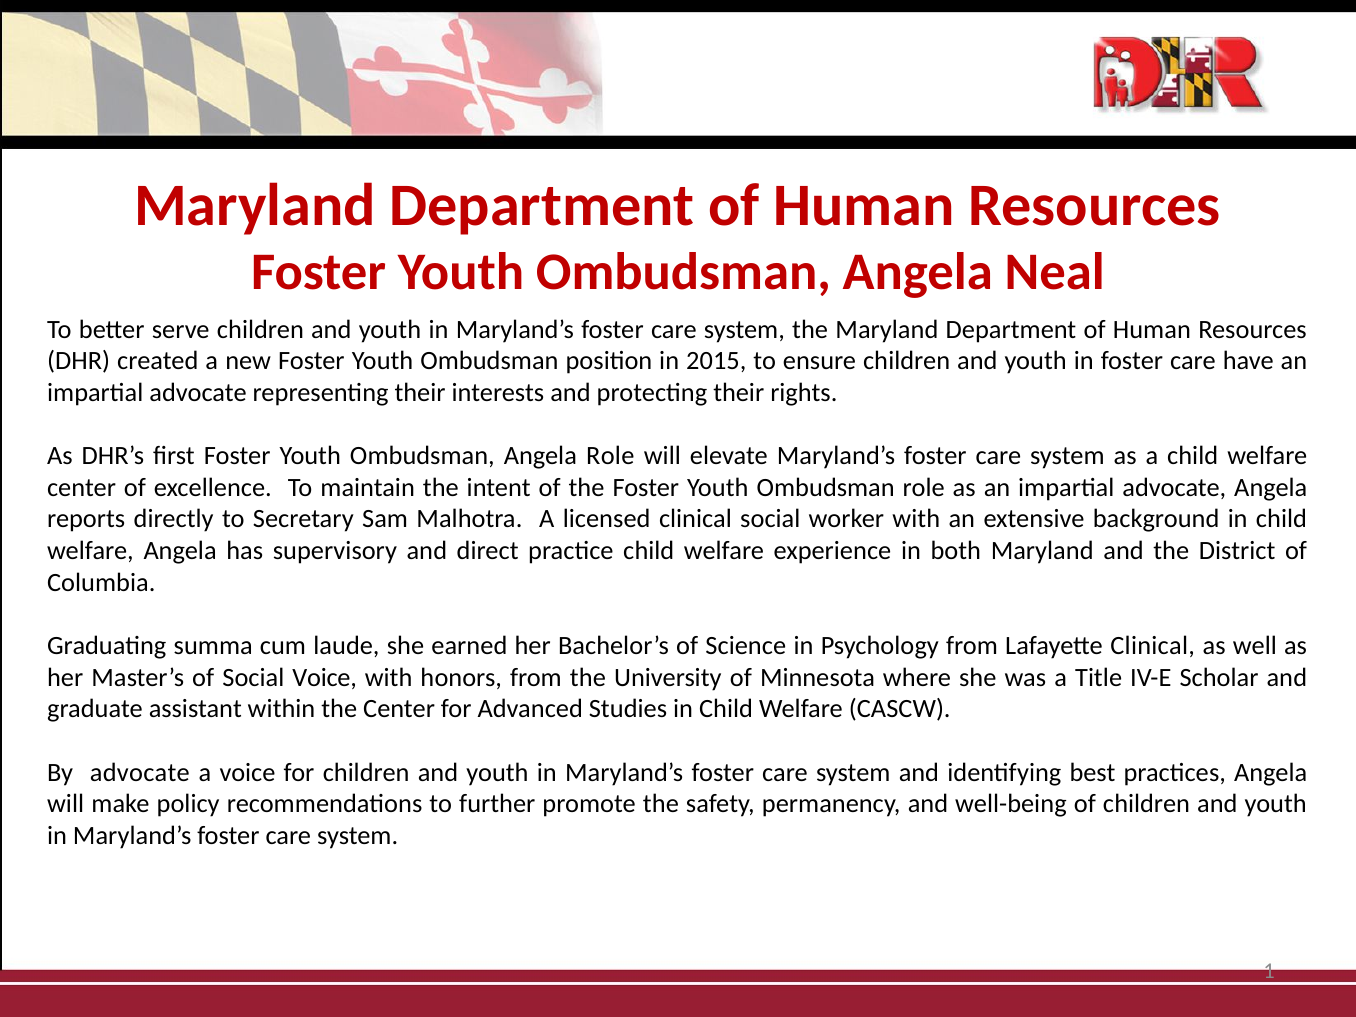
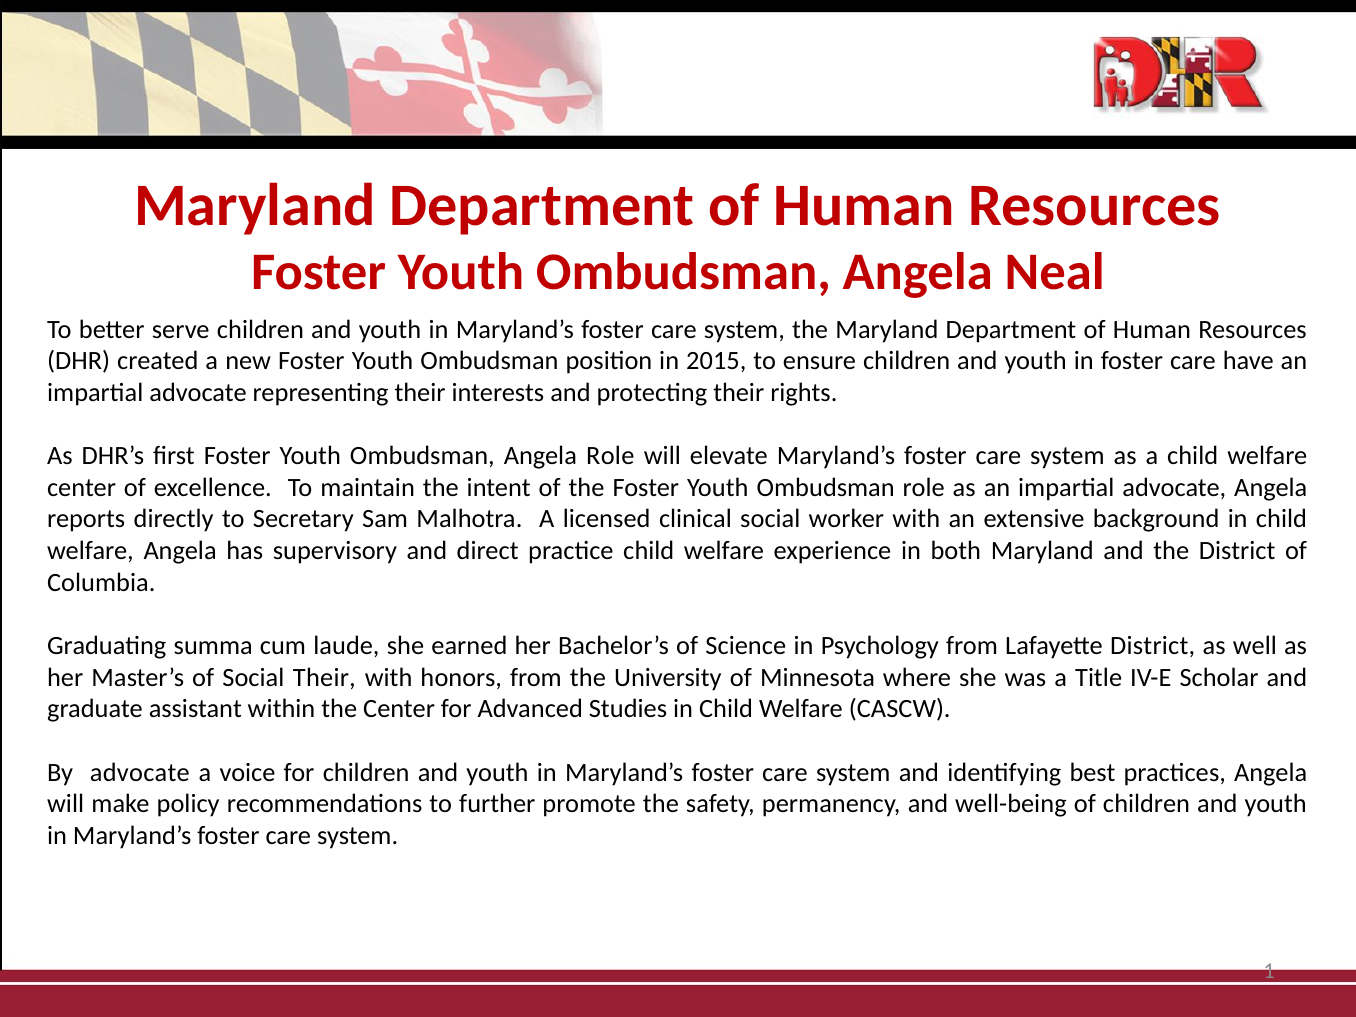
Lafayette Clinical: Clinical -> District (1153, 646)
Social Voice: Voice -> Their (324, 678)
